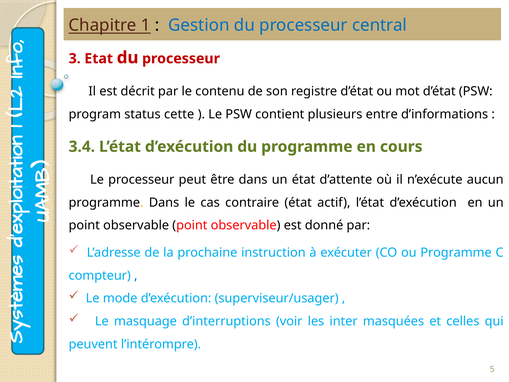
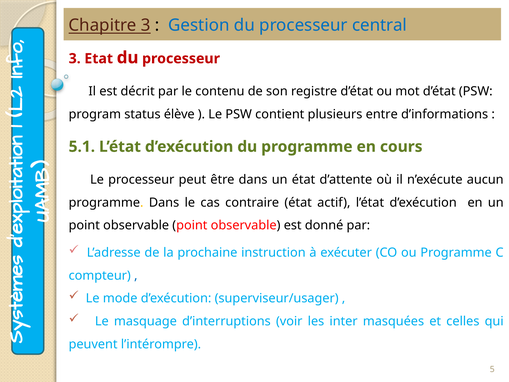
Chapitre 1: 1 -> 3 (146, 25)
cette: cette -> élève (179, 114)
3.4: 3.4 -> 5.1 (82, 147)
